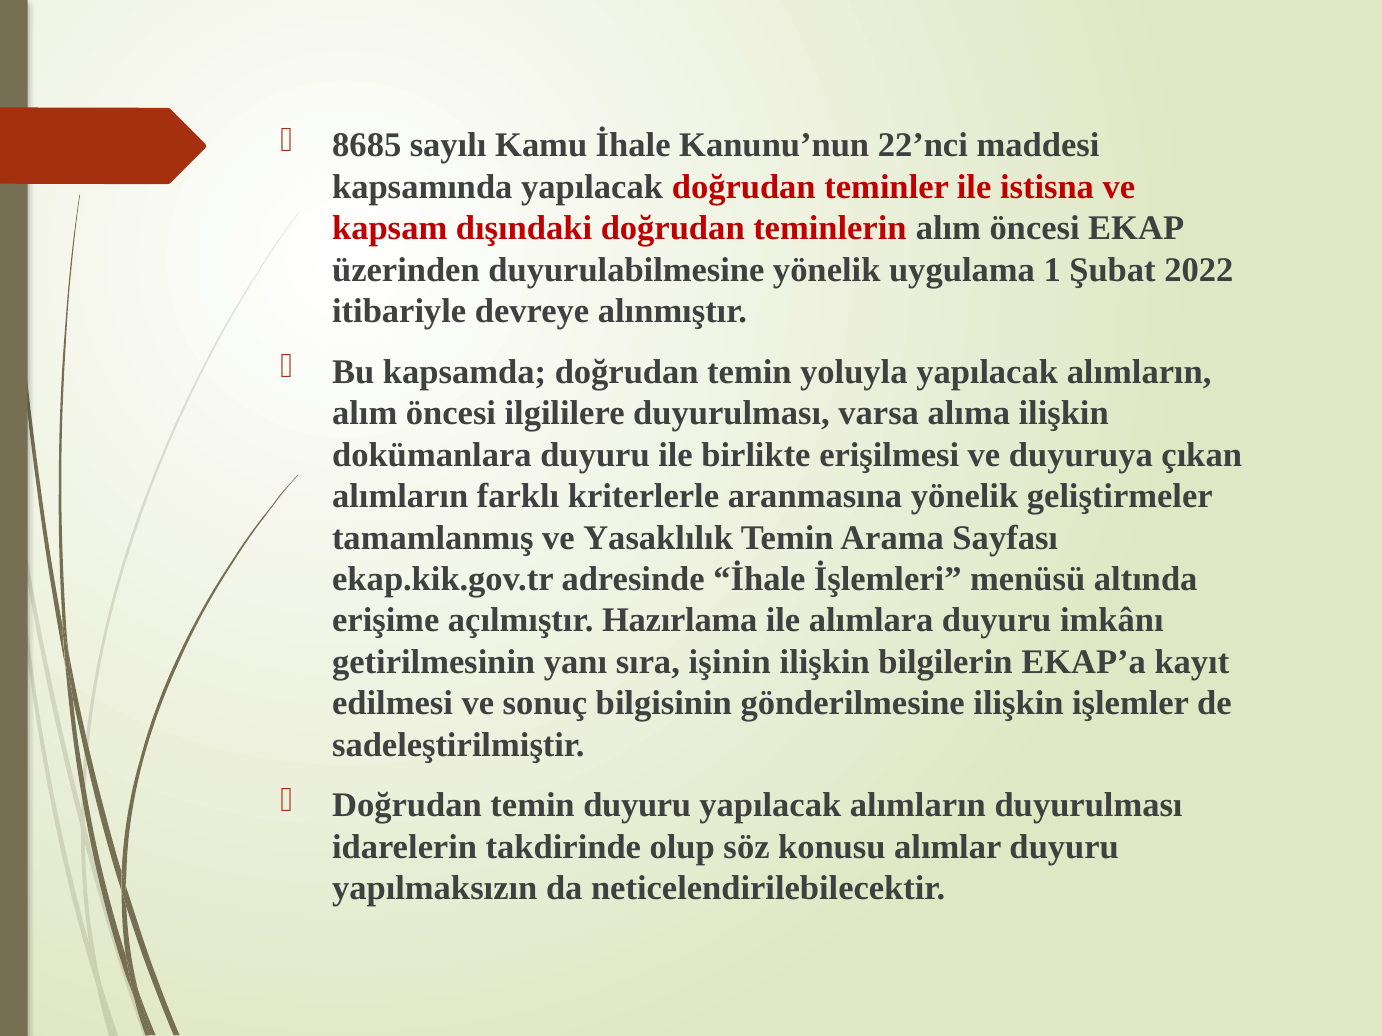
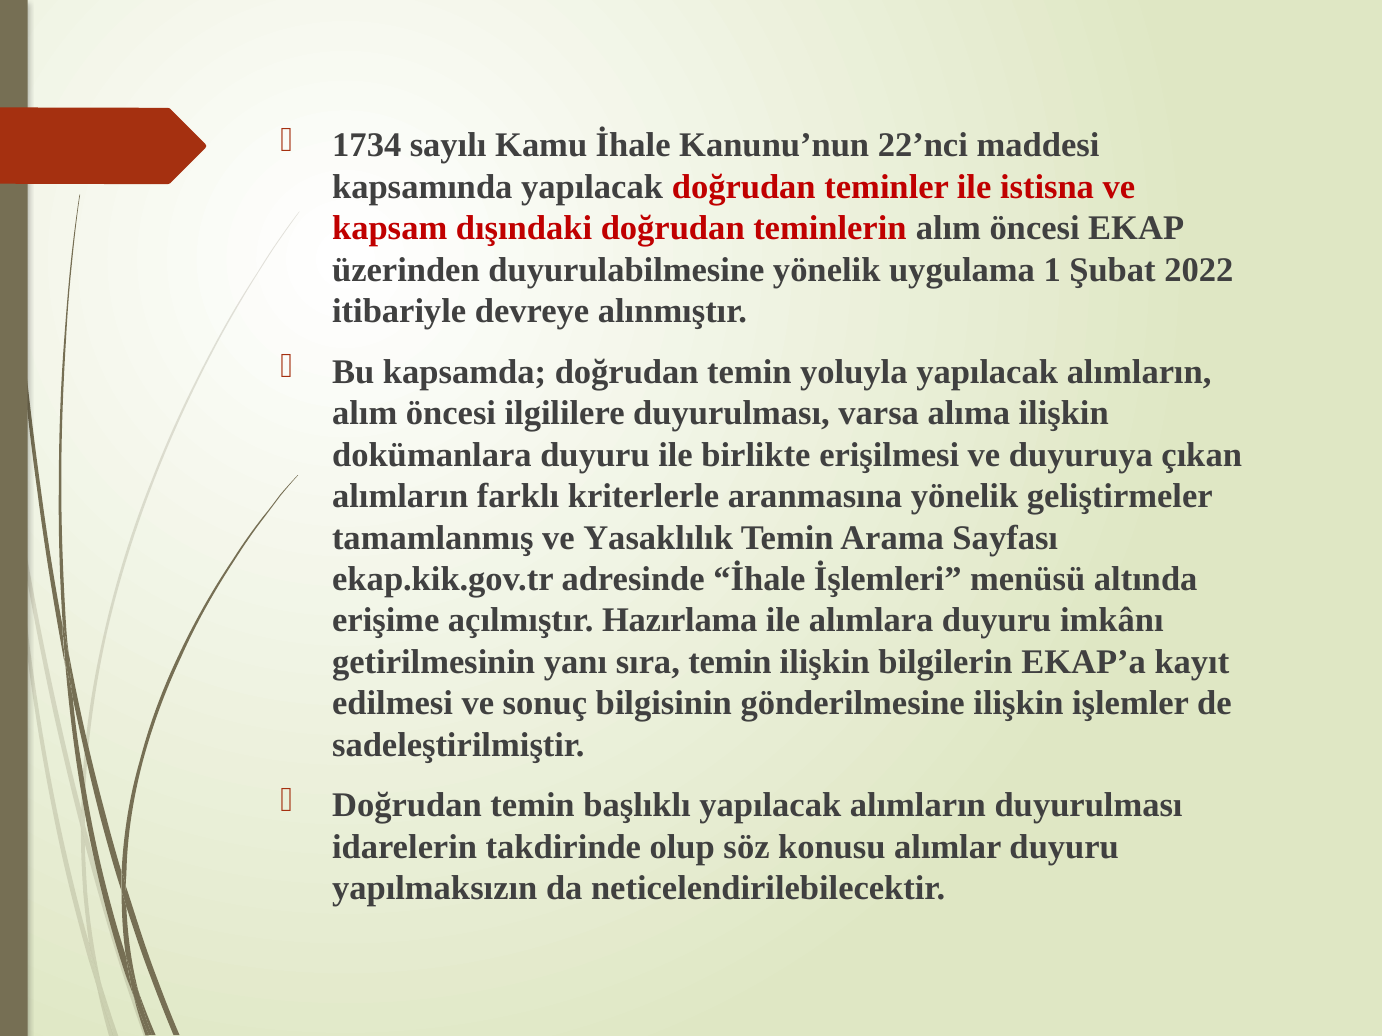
8685: 8685 -> 1734 (367, 146)
sıra işinin: işinin -> temin (730, 662)
temin duyuru: duyuru -> başlıklı (637, 806)
